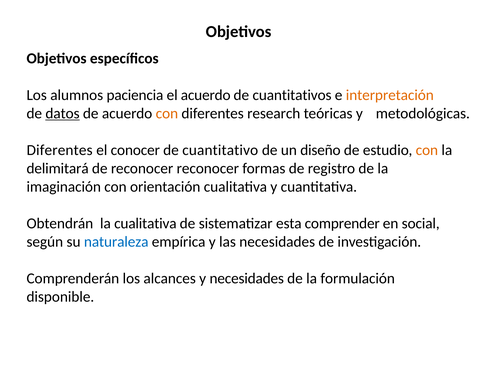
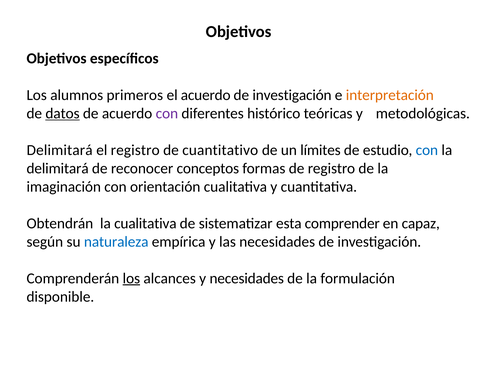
paciencia: paciencia -> primeros (135, 95)
cuantitativos: cuantitativos -> investigación (292, 95)
con colour: orange -> purple (167, 113)
research: research -> histórico (274, 113)
Diferentes: Diferentes -> Delimitará (60, 150)
el conocer: conocer -> registro (135, 150)
diseño: diseño -> límites (320, 150)
con colour: orange -> blue (427, 150)
reconocer reconocer: reconocer -> conceptos (208, 168)
social: social -> capaz (421, 223)
los underline: none -> present (131, 278)
